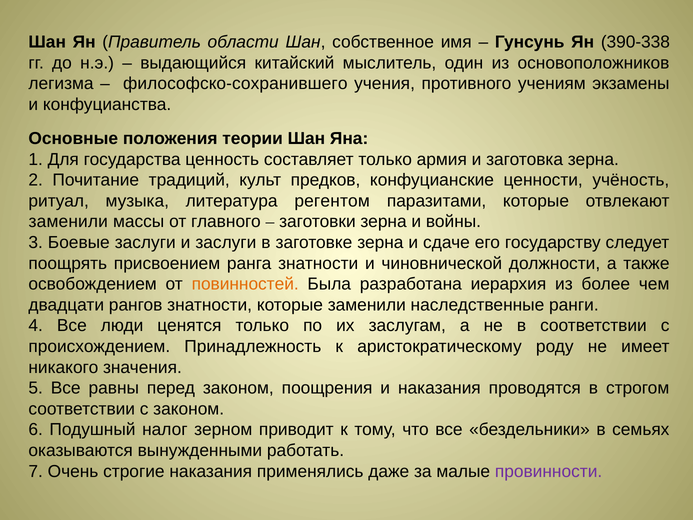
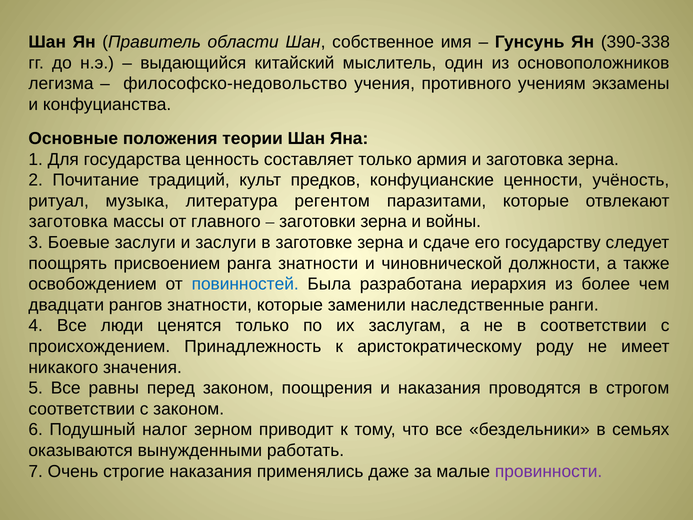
философско-сохранившего: философско-сохранившего -> философско-недовольство (235, 84)
заменили: заменили -> заготовка (68, 222)
повинностей colour: orange -> blue (245, 284)
